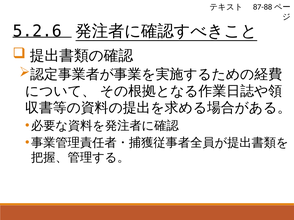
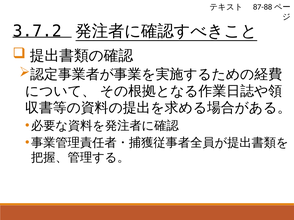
5.2.6: 5.2.6 -> 3.7.2 (37, 31)
